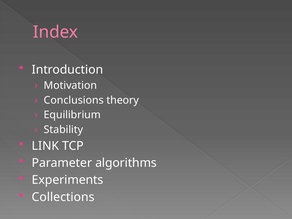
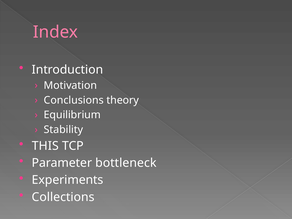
LINK: LINK -> THIS (45, 146)
algorithms: algorithms -> bottleneck (126, 163)
